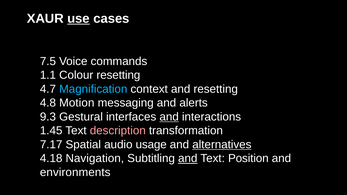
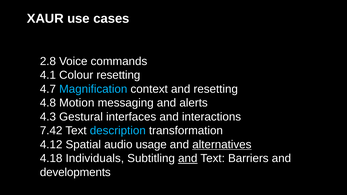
use underline: present -> none (79, 19)
7.5: 7.5 -> 2.8 (48, 61)
1.1: 1.1 -> 4.1 (48, 75)
9.3: 9.3 -> 4.3 (48, 117)
and underline: present -> none (169, 117)
1.45: 1.45 -> 7.42 (51, 131)
description colour: pink -> light blue (118, 131)
7.17: 7.17 -> 4.12 (51, 145)
Navigation: Navigation -> Individuals (95, 159)
Position: Position -> Barriers (248, 159)
environments: environments -> developments (75, 172)
